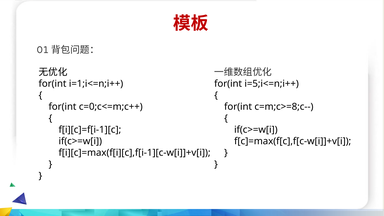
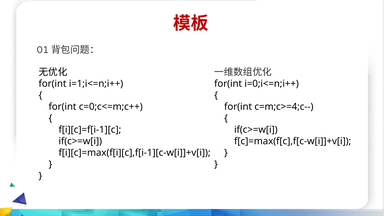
i=5;i<=n;i++: i=5;i<=n;i++ -> i=0;i<=n;i++ (272, 84)
c=m;c>=8;c--: c=m;c>=8;c-- -> c=m;c>=4;c-- (284, 107)
